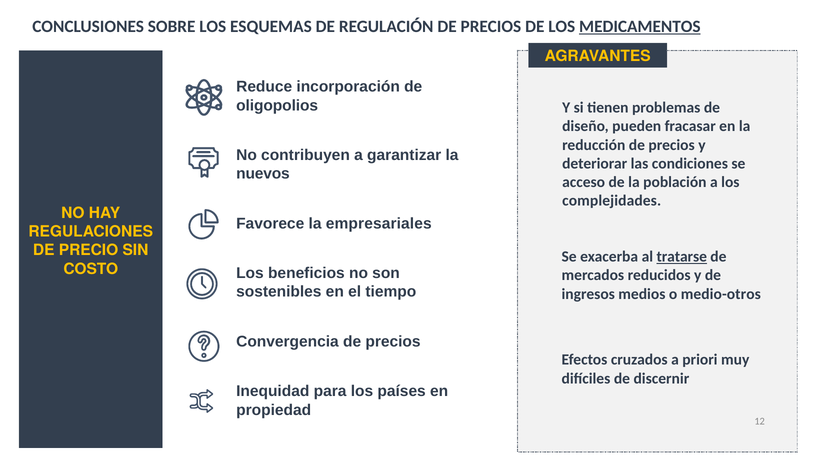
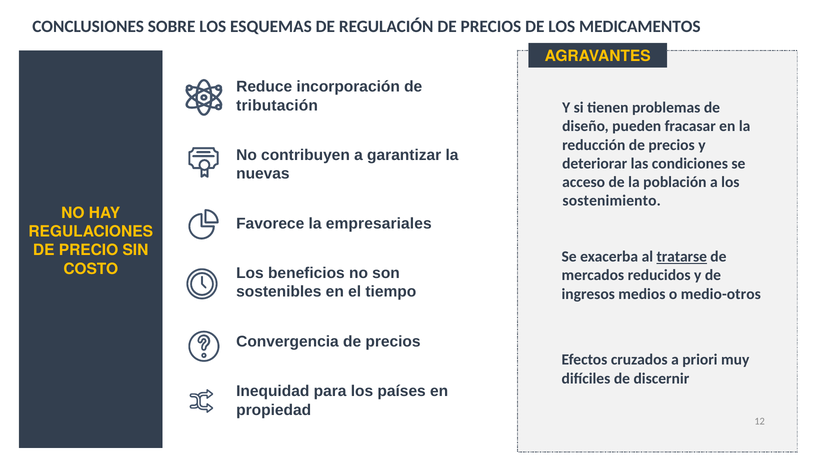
MEDICAMENTOS underline: present -> none (640, 27)
oligopolios: oligopolios -> tributación (277, 105)
nuevos: nuevos -> nuevas (263, 174)
complejidades: complejidades -> sostenimiento (612, 201)
